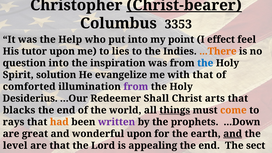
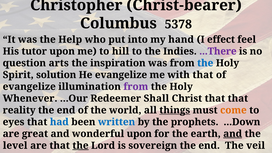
Christ-bearer underline: present -> none (184, 5)
3353: 3353 -> 5378 (178, 24)
point: point -> hand (181, 40)
lies: lies -> hill (121, 51)
...There colour: orange -> purple (218, 51)
question into: into -> arts (59, 63)
comforted: comforted -> evangelize (29, 87)
Desiderius: Desiderius -> Whenever (30, 98)
Christ arts: arts -> that (215, 98)
blacks: blacks -> reality (19, 110)
rays: rays -> eyes (14, 122)
had colour: orange -> blue (59, 122)
written colour: purple -> blue (117, 122)
the underline: none -> present (80, 146)
appealing: appealing -> sovereign (153, 146)
sect: sect -> veil (256, 146)
